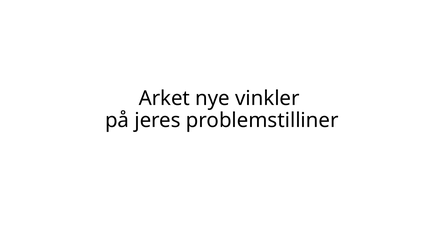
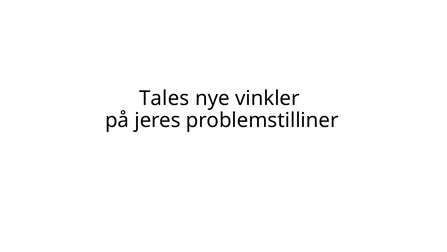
Arket: Arket -> Tales (164, 98)
